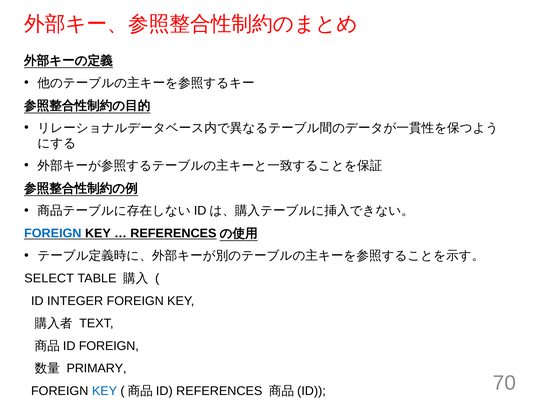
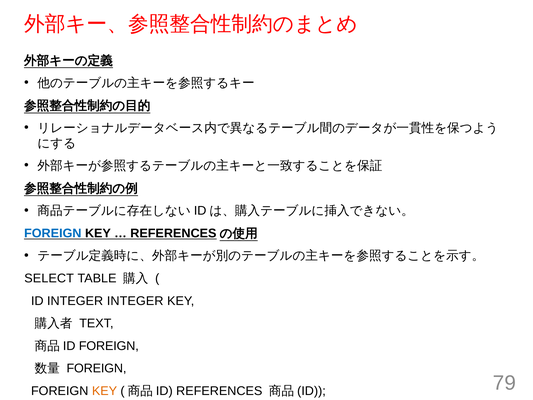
INTEGER FOREIGN: FOREIGN -> INTEGER (135, 301)
PRIMARY: PRIMARY -> FOREIGN (96, 368)
KEY colour: blue -> orange (105, 391)
70: 70 -> 79 (504, 383)
